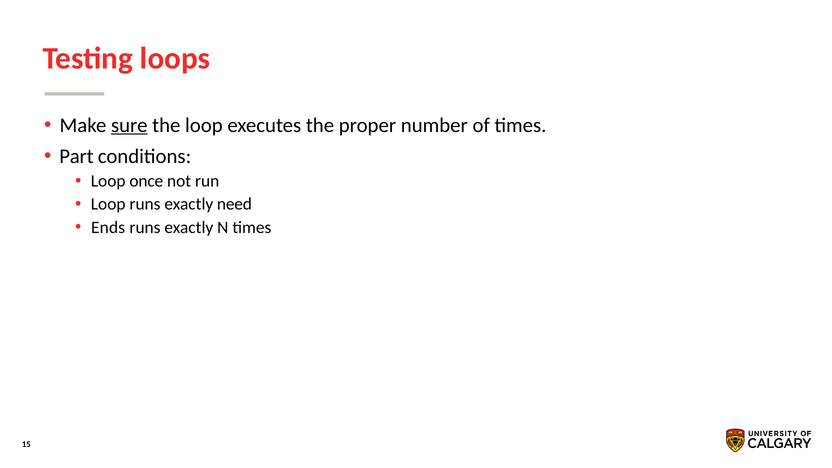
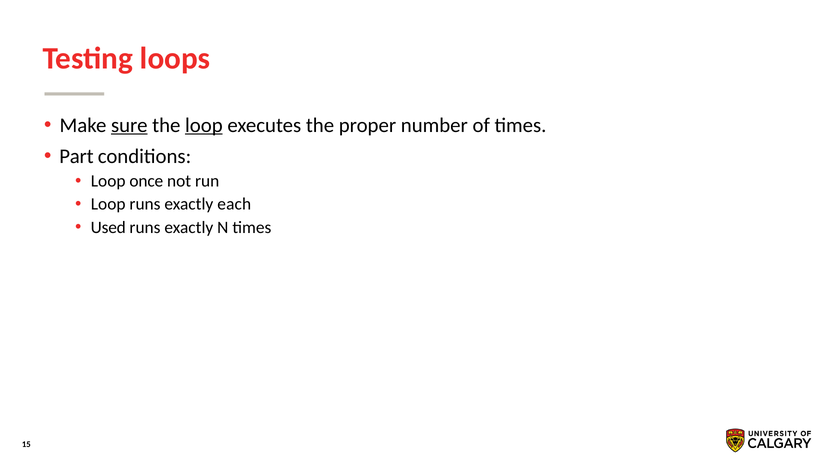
loop underline: none -> present (204, 125)
need: need -> each (234, 204)
Ends: Ends -> Used (108, 227)
